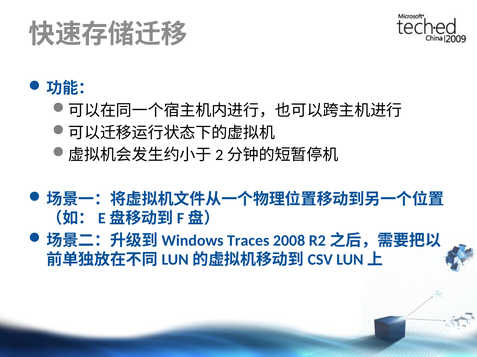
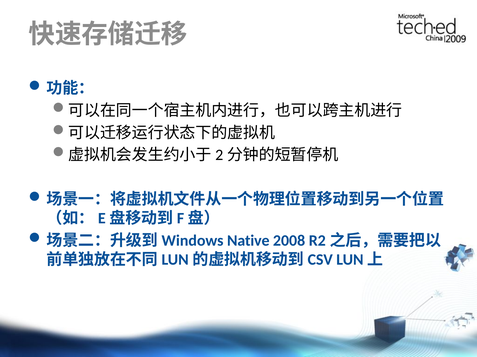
Traces: Traces -> Native (248, 241)
